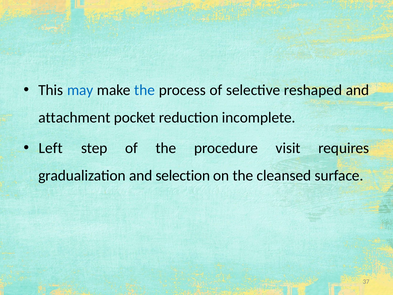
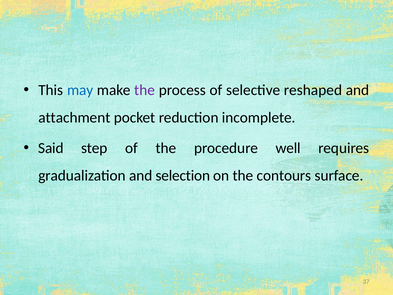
the colour: blue -> purple (145, 90)
Left: Left -> Said (51, 148)
visit: visit -> well (288, 148)
cleansed: cleansed -> contours (284, 176)
